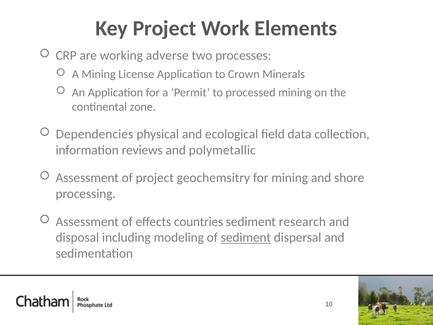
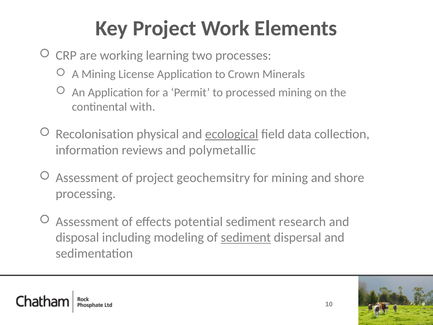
adverse: adverse -> learning (167, 56)
zone: zone -> with (143, 107)
Dependencies: Dependencies -> Recolonisation (95, 134)
ecological underline: none -> present (232, 134)
countries: countries -> potential (199, 222)
